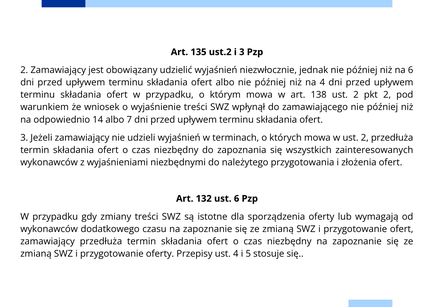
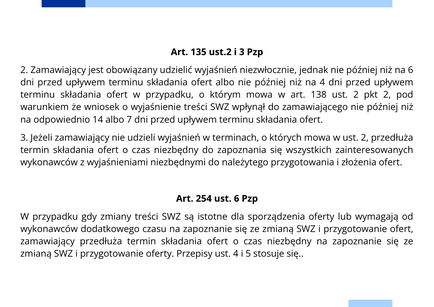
132: 132 -> 254 (204, 199)
